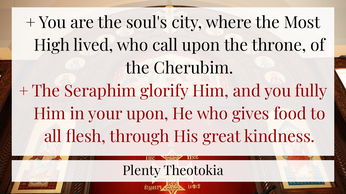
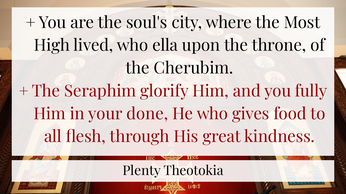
call: call -> ella (165, 46)
your upon: upon -> done (147, 114)
